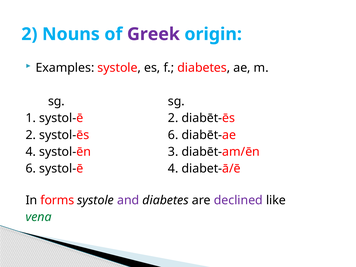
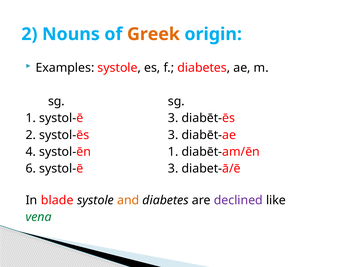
Greek colour: purple -> orange (153, 34)
1 systol-ē 2: 2 -> 3 (173, 118)
systol-ēs 6: 6 -> 3 (173, 135)
systol-ēn 3: 3 -> 1 (173, 152)
6 systol-ē 4: 4 -> 3 (173, 169)
forms: forms -> blade (57, 200)
and colour: purple -> orange (128, 200)
